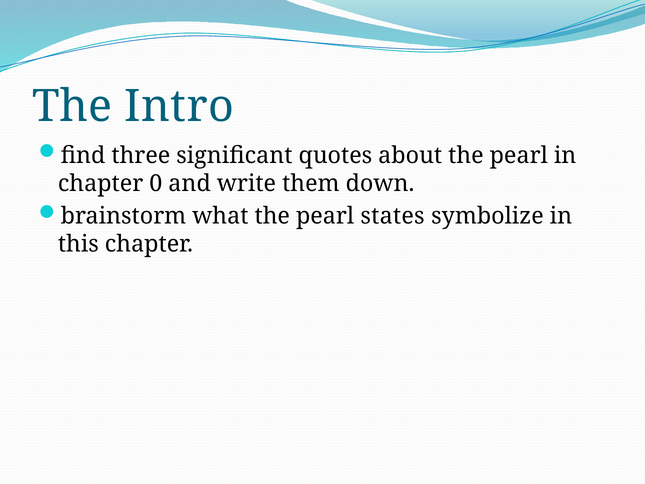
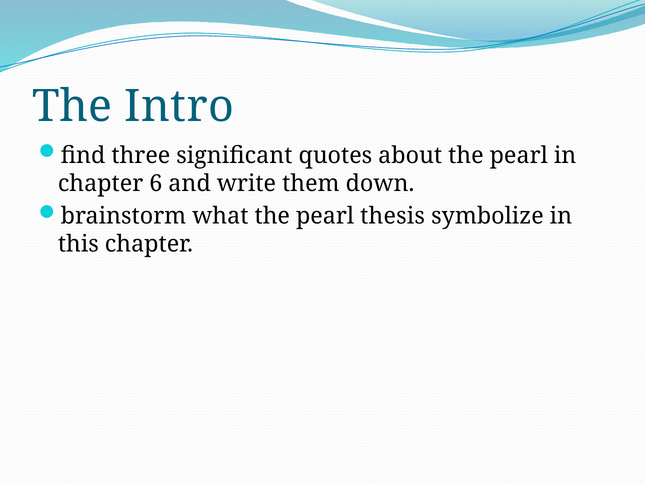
0: 0 -> 6 (156, 183)
states: states -> thesis (393, 216)
